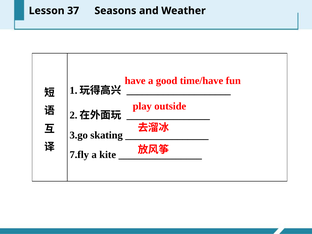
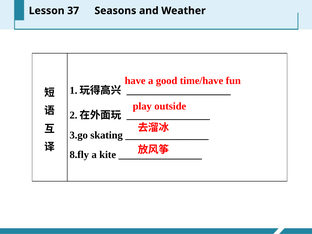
7.fly: 7.fly -> 8.fly (79, 155)
